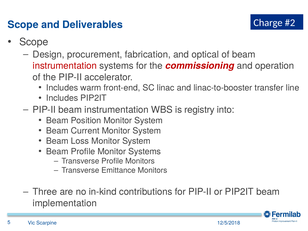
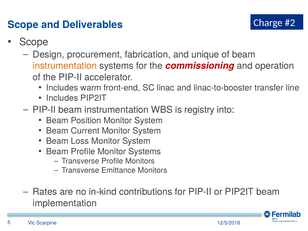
optical: optical -> unique (205, 55)
instrumentation colour: red -> orange (65, 66)
Three: Three -> Rates (45, 192)
